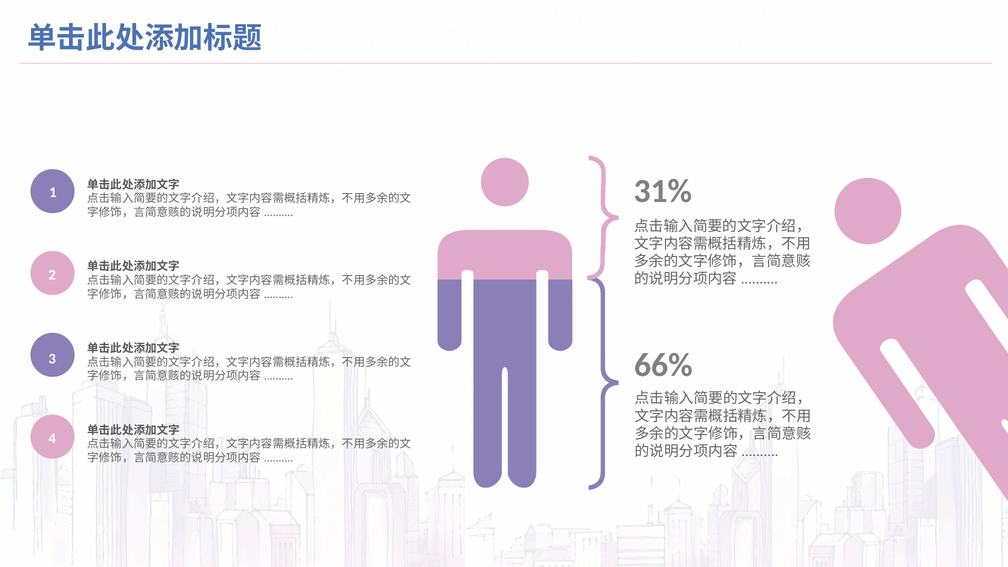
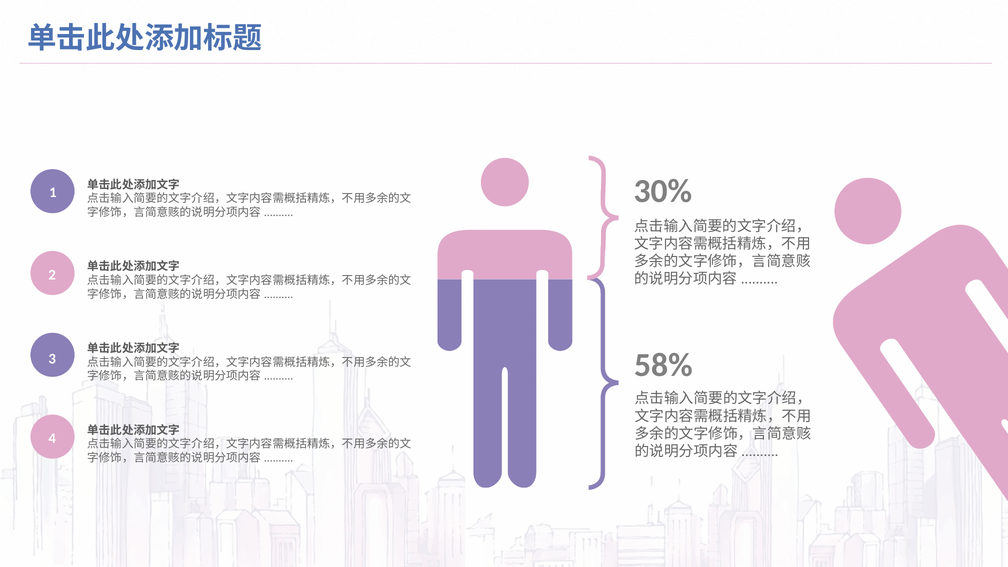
31%: 31% -> 30% (663, 191)
66%: 66% -> 58% (663, 365)
